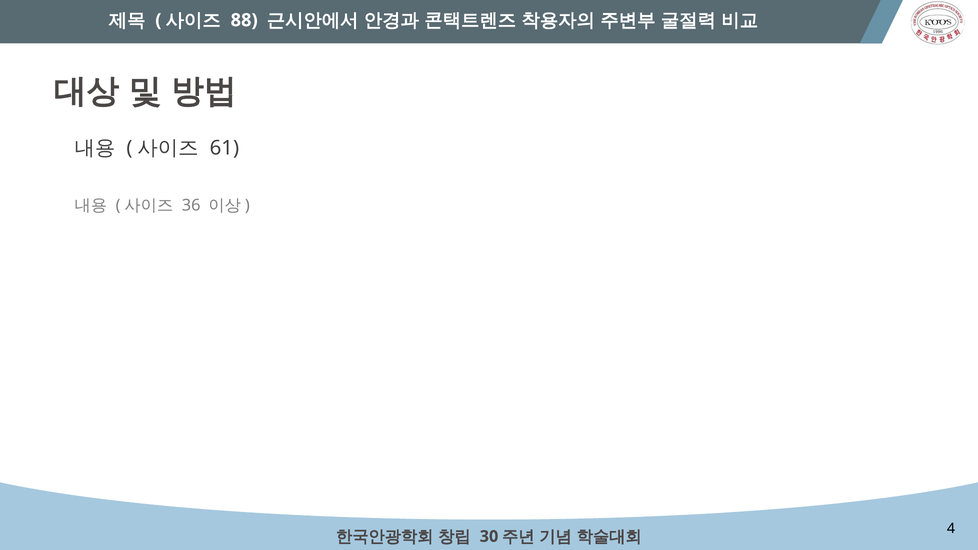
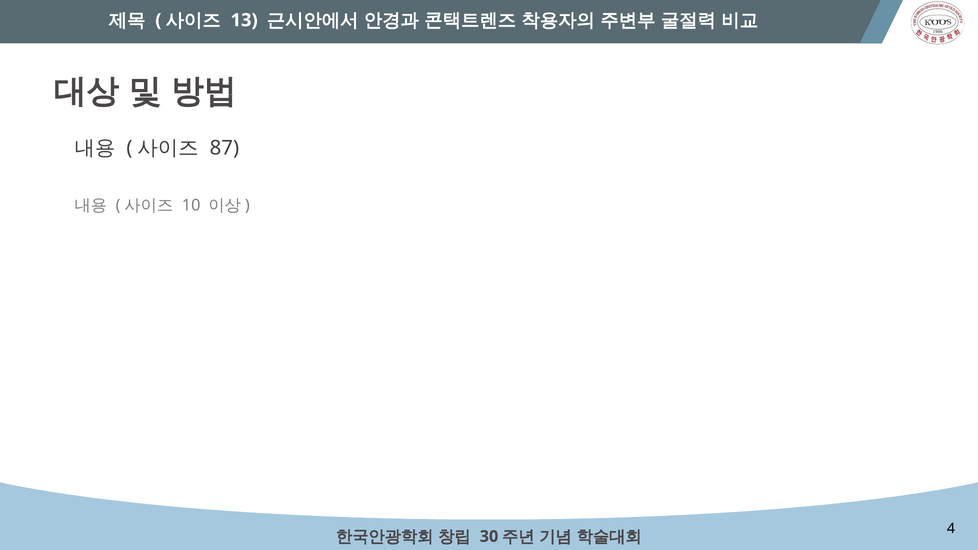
88: 88 -> 13 (244, 20)
61: 61 -> 87 (224, 148)
36: 36 -> 10 (191, 206)
